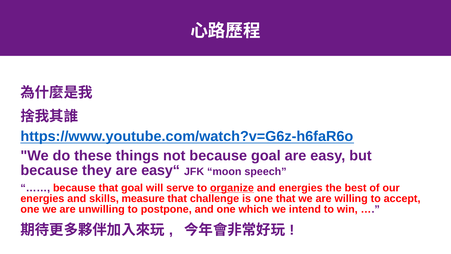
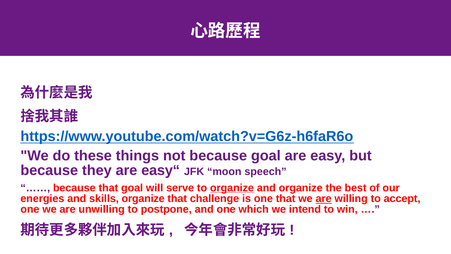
and energies: energies -> organize (301, 188)
skills measure: measure -> organize (143, 198)
are underline: none -> present (324, 198)
